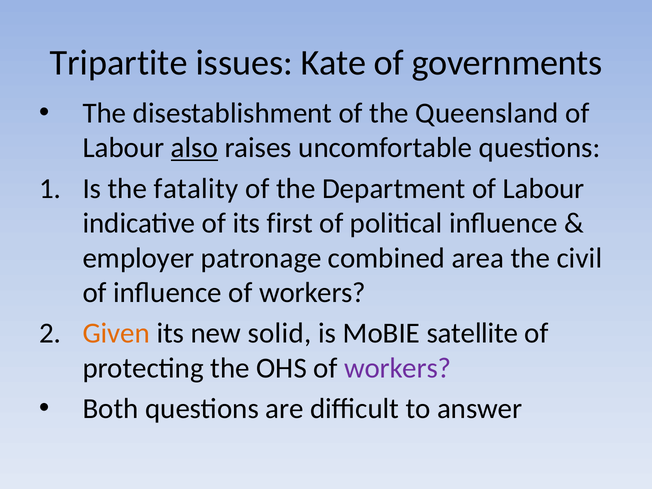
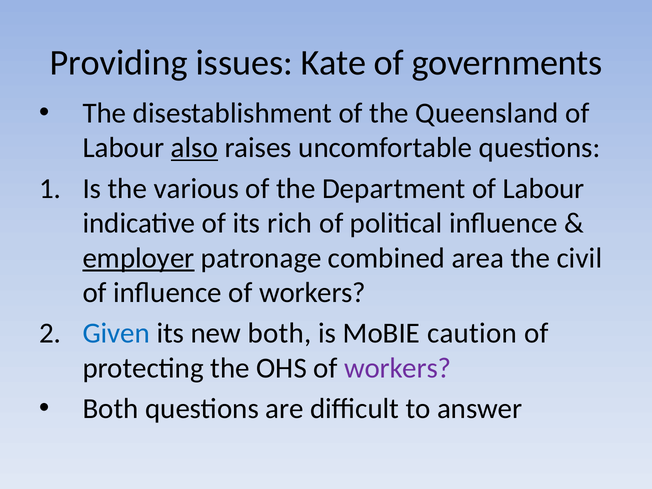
Tripartite: Tripartite -> Providing (119, 63)
fatality: fatality -> various (196, 188)
first: first -> rich (290, 223)
employer underline: none -> present (139, 258)
Given colour: orange -> blue (116, 333)
new solid: solid -> both (279, 333)
satellite: satellite -> caution (472, 333)
